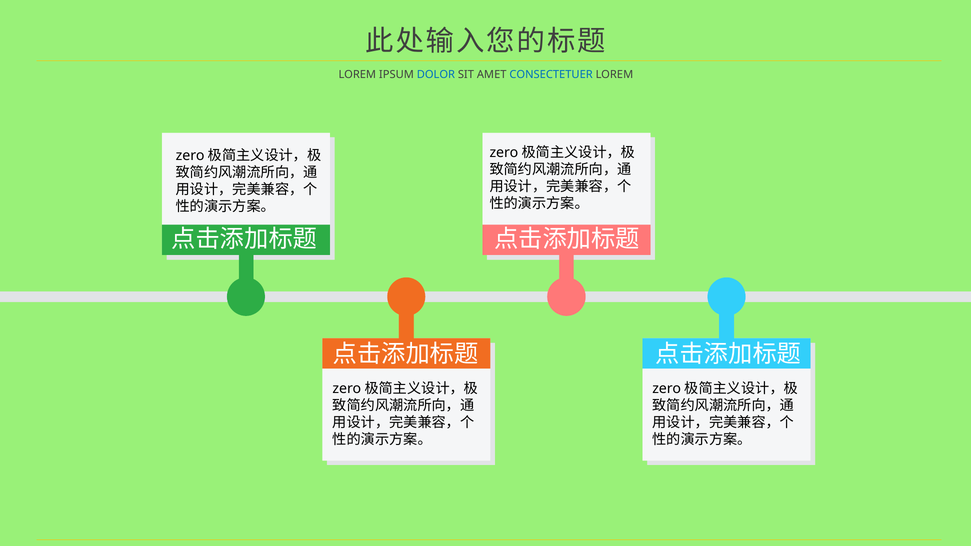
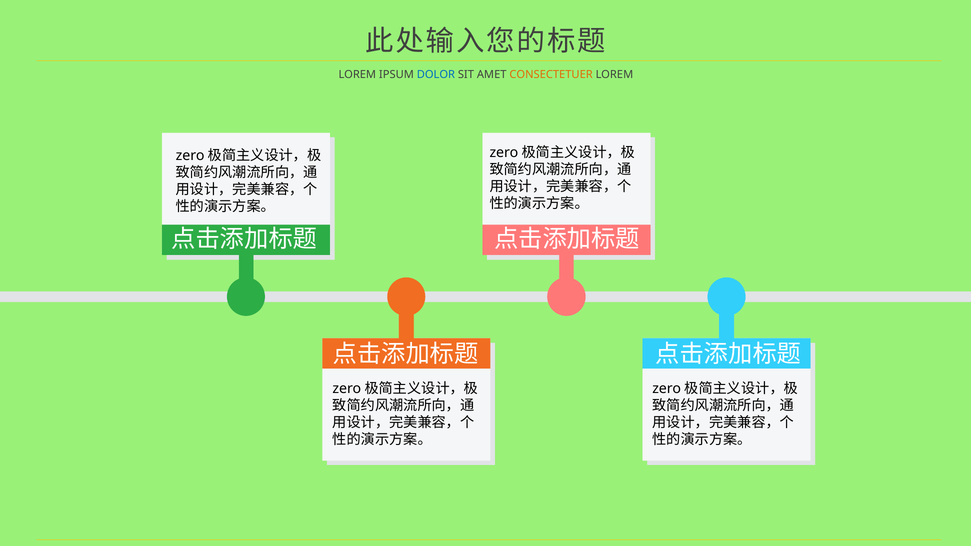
CONSECTETUER colour: blue -> orange (551, 74)
